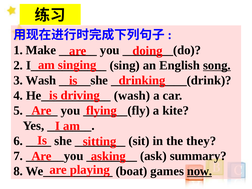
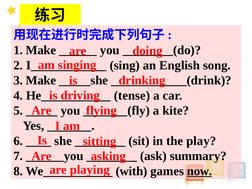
song underline: present -> none (217, 65)
3 Wash: Wash -> Make (41, 80)
wash: wash -> tense (132, 96)
they: they -> play (201, 141)
boat: boat -> with (131, 171)
